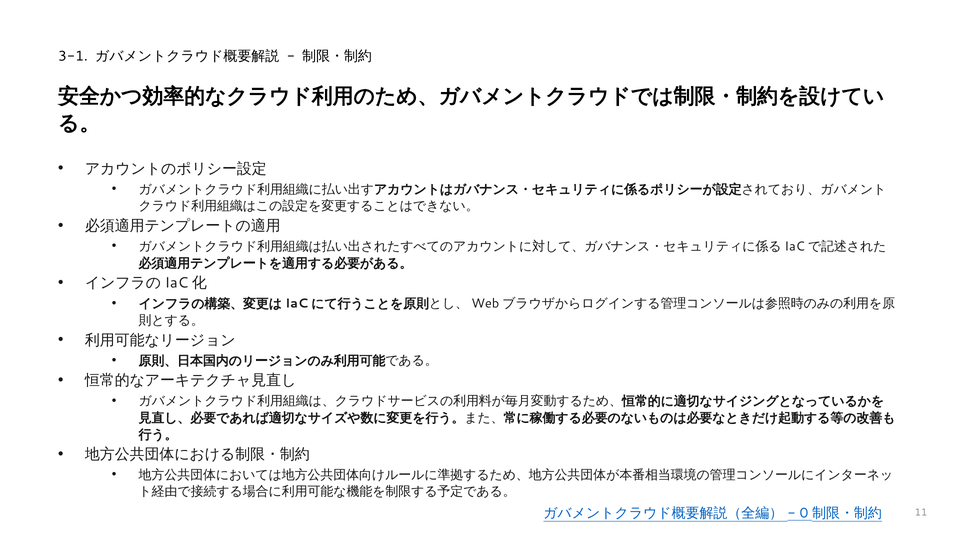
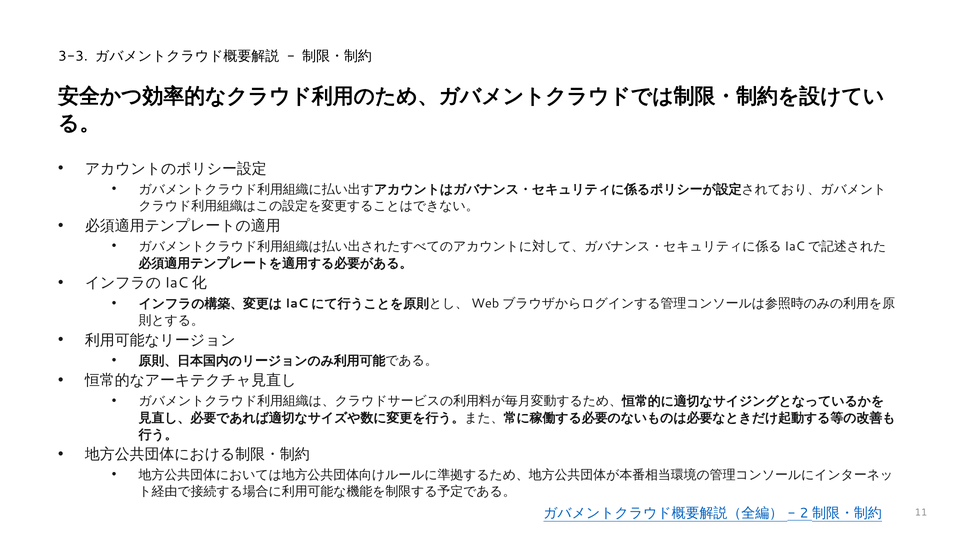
3-1: 3-1 -> 3-3 (73, 56)
0: 0 -> 2 (804, 513)
